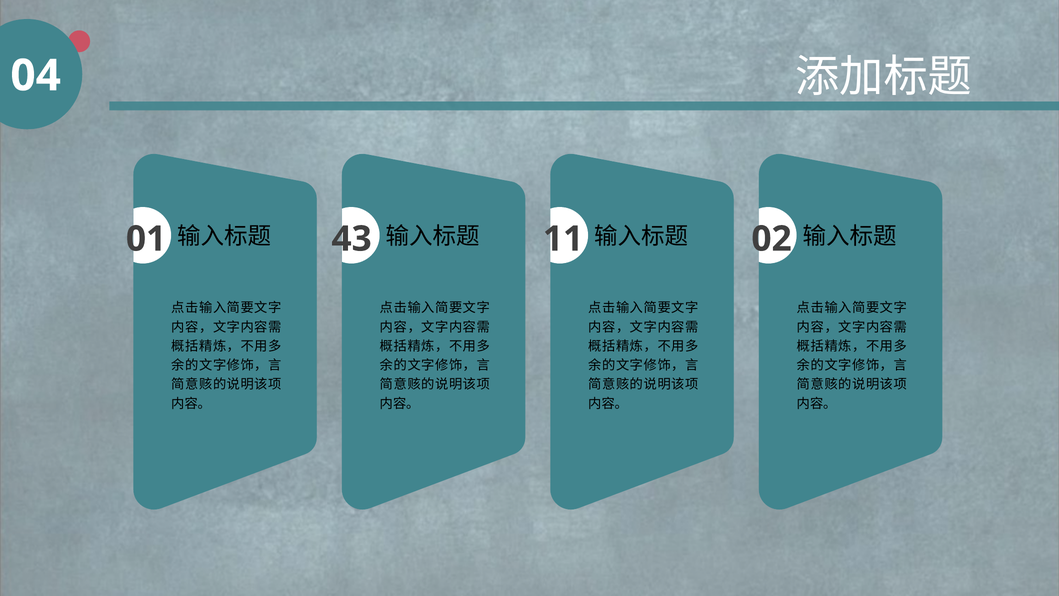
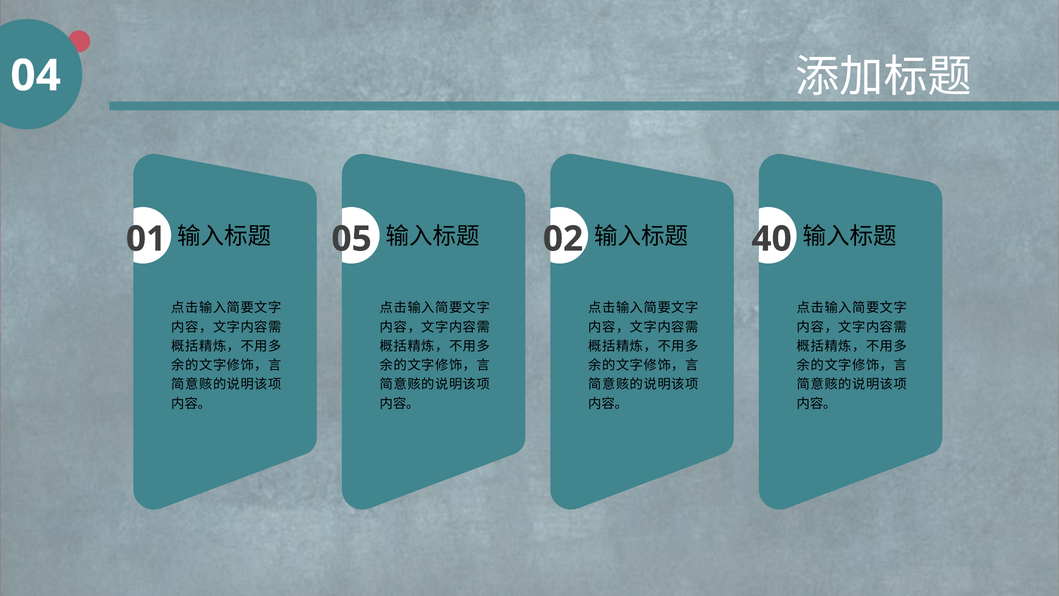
43: 43 -> 05 (352, 239)
11: 11 -> 02 (563, 239)
02: 02 -> 40 (772, 239)
